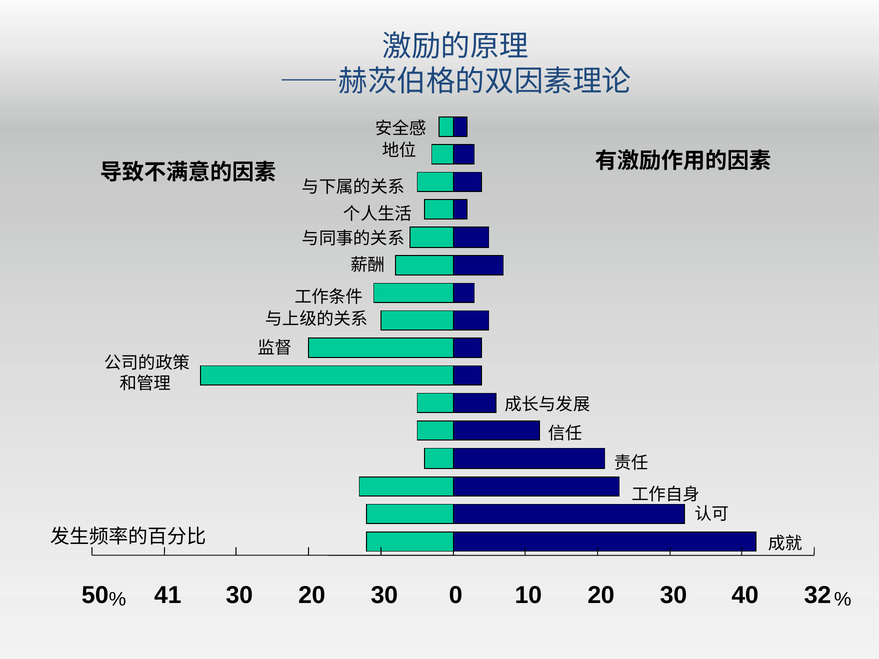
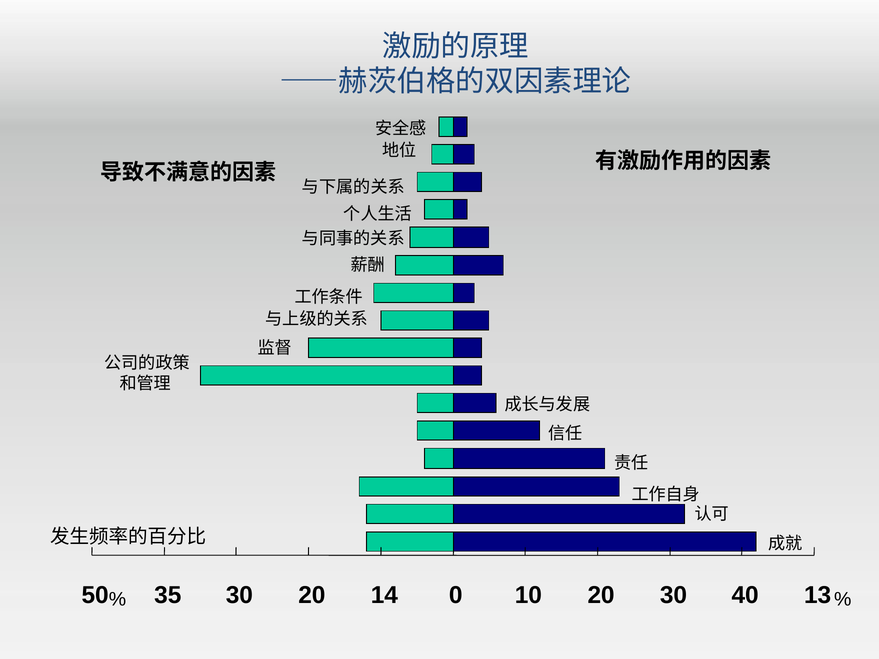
41: 41 -> 35 (168, 595)
30 20 30: 30 -> 14 (384, 595)
32: 32 -> 13 (818, 595)
